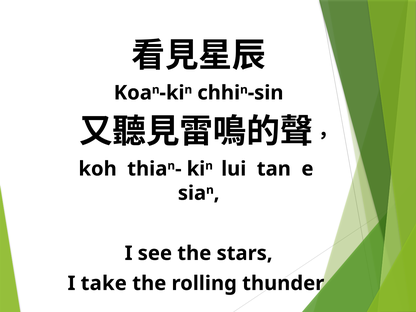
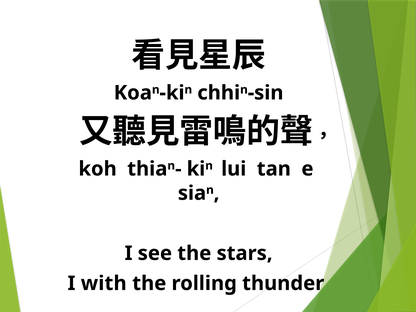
take: take -> with (104, 283)
